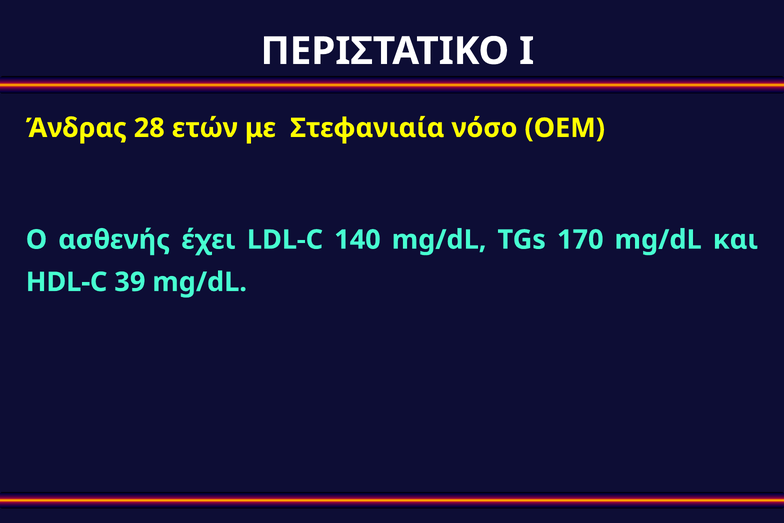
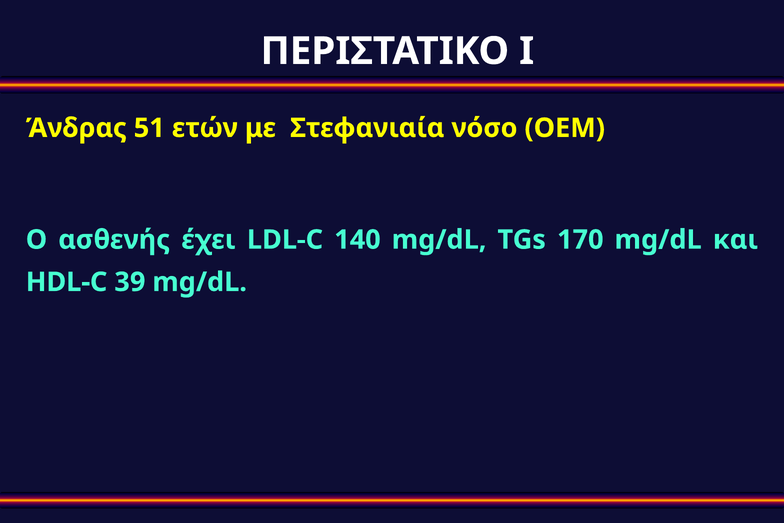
28: 28 -> 51 (149, 128)
